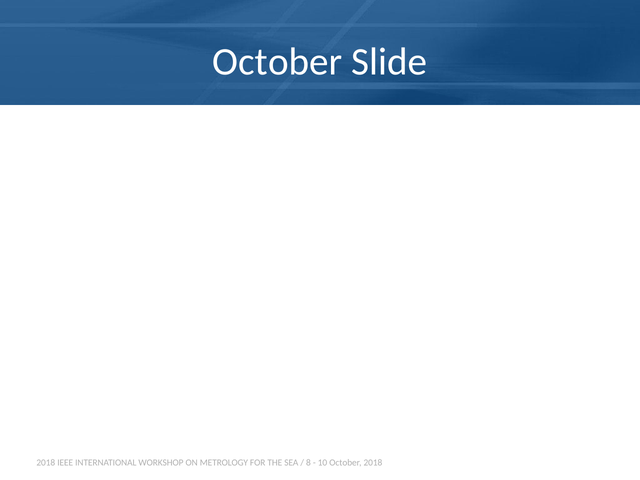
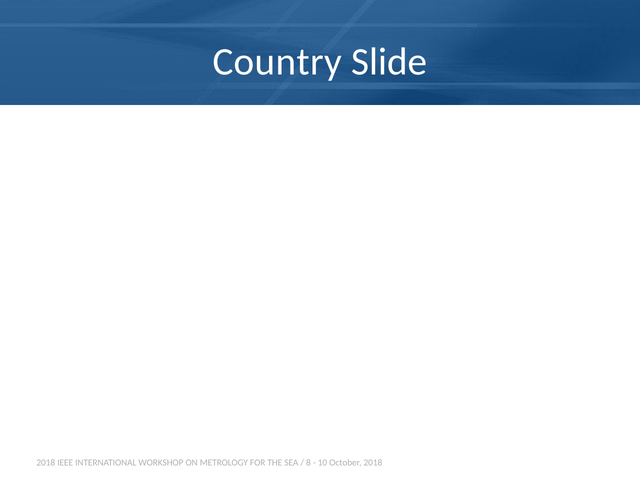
October: October -> Country (277, 62)
